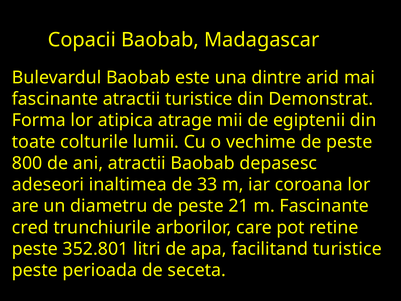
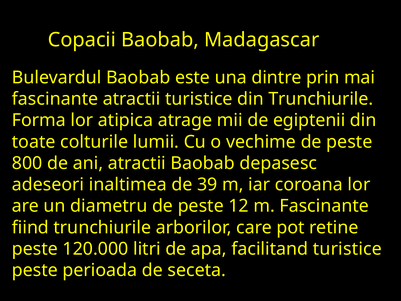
arid: arid -> prin (323, 78)
din Demonstrat: Demonstrat -> Trunchiurile (321, 99)
33: 33 -> 39 (207, 185)
21: 21 -> 12 (239, 206)
cred: cred -> fiind (30, 227)
352.801: 352.801 -> 120.000 (96, 249)
